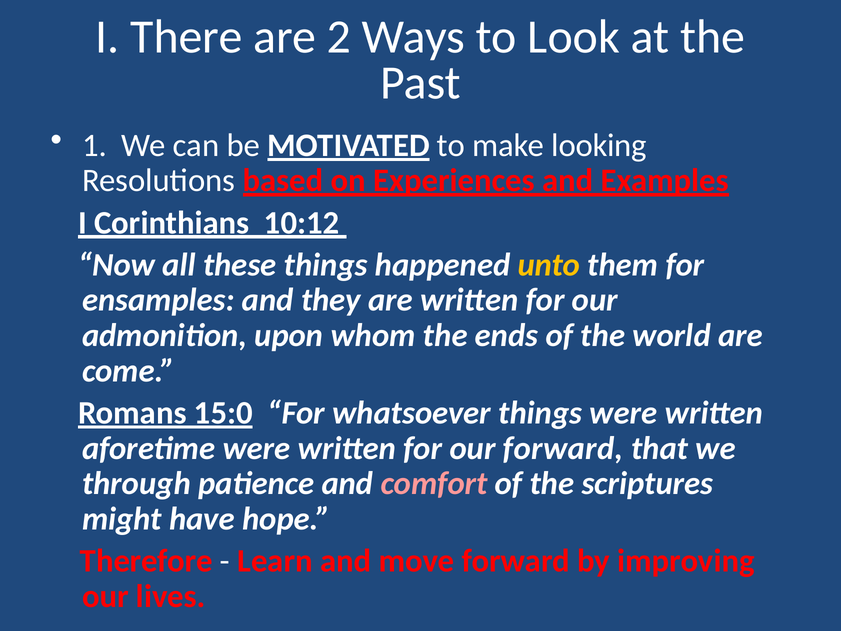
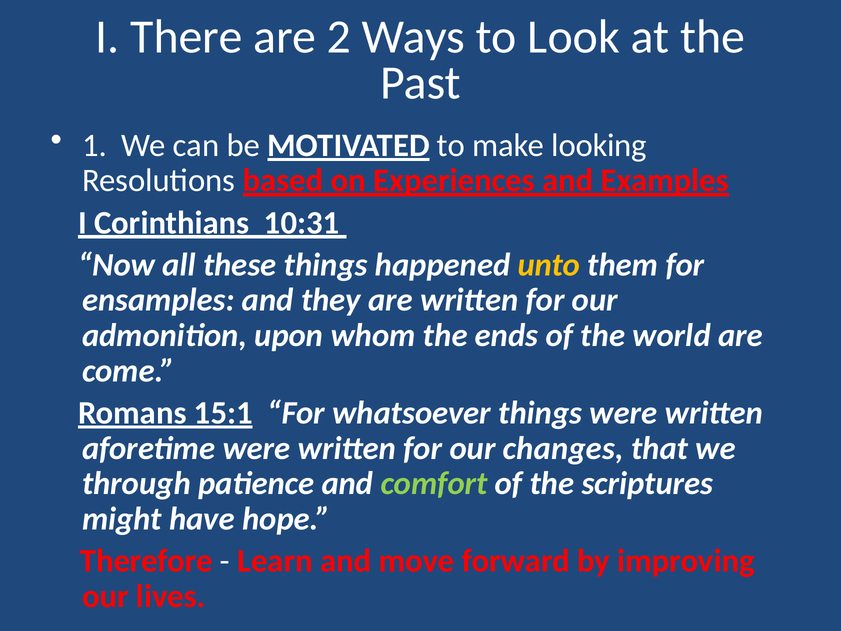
10:12: 10:12 -> 10:31 (302, 223)
15:0: 15:0 -> 15:1 (223, 413)
our forward: forward -> changes (563, 448)
comfort colour: pink -> light green (434, 483)
